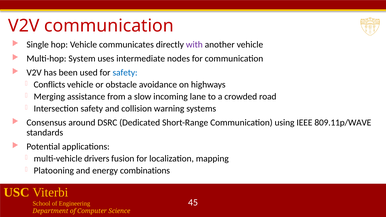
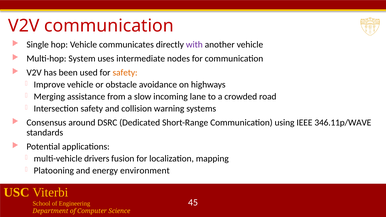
safety colour: blue -> orange (125, 73)
Conflicts: Conflicts -> Improve (49, 85)
809.11p/WAVE: 809.11p/WAVE -> 346.11p/WAVE (343, 123)
combinations: combinations -> environment (145, 171)
